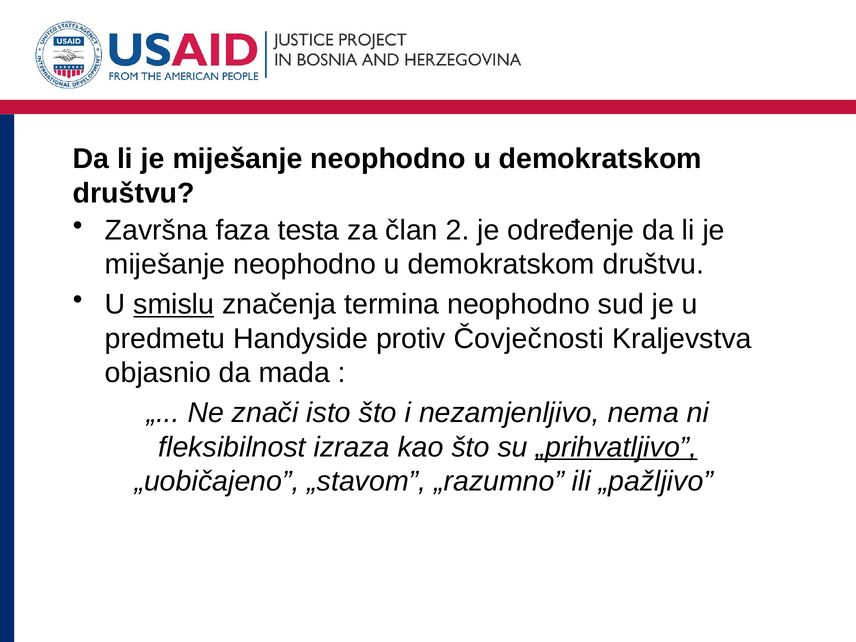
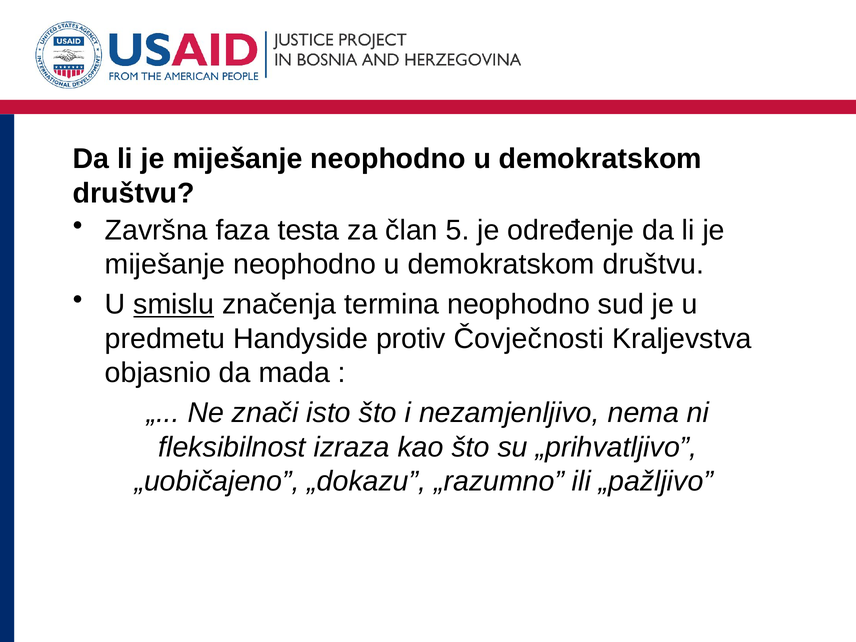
2: 2 -> 5 (458, 230)
„prihvatljivo underline: present -> none (616, 447)
„stavom: „stavom -> „dokazu (367, 481)
